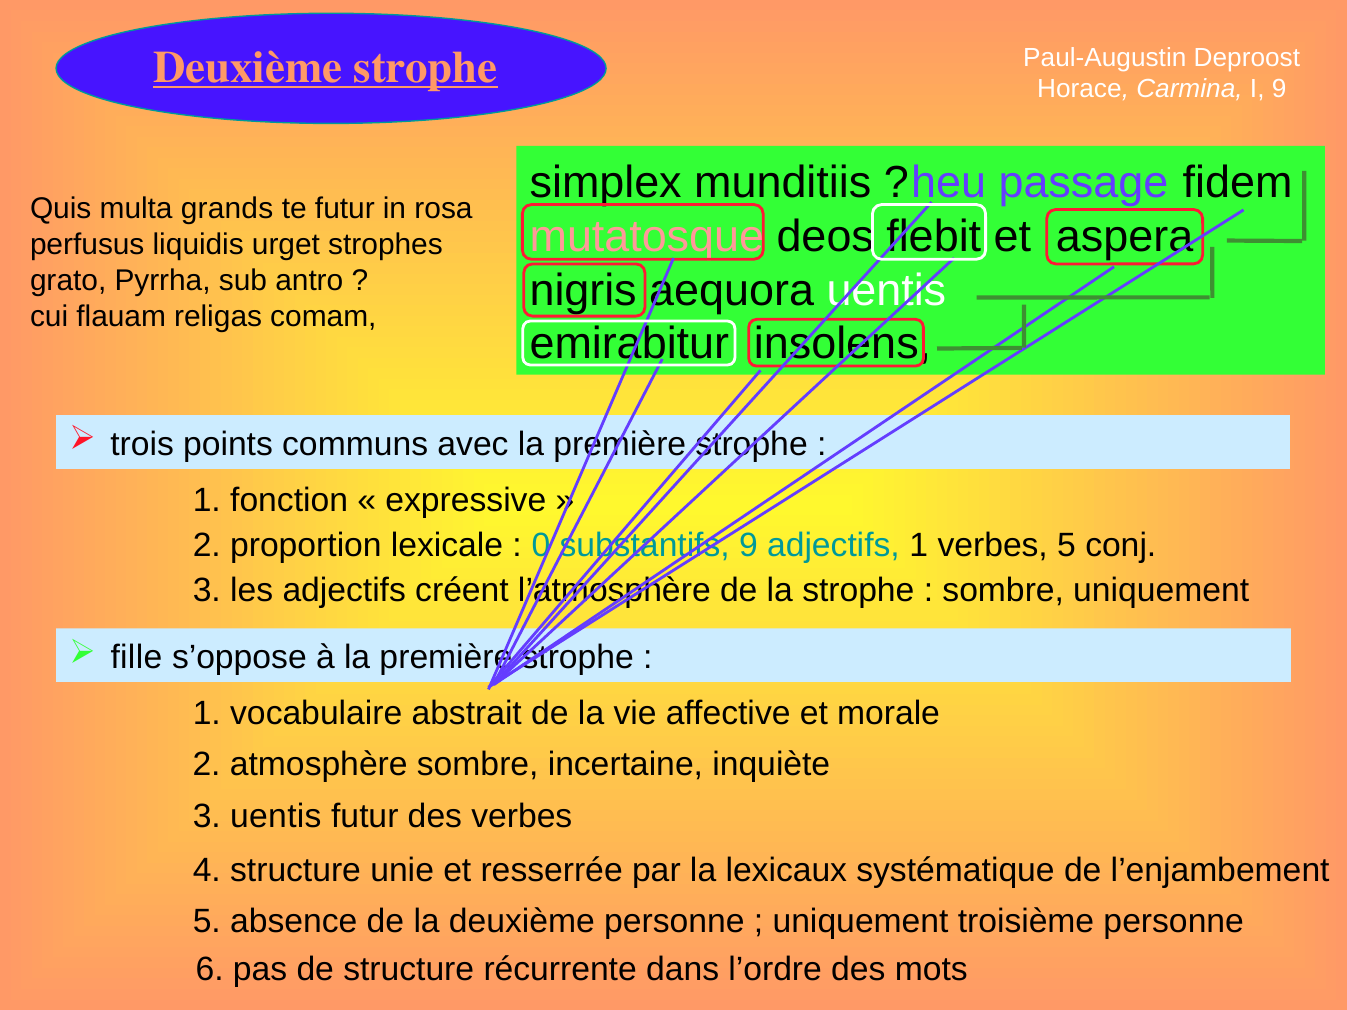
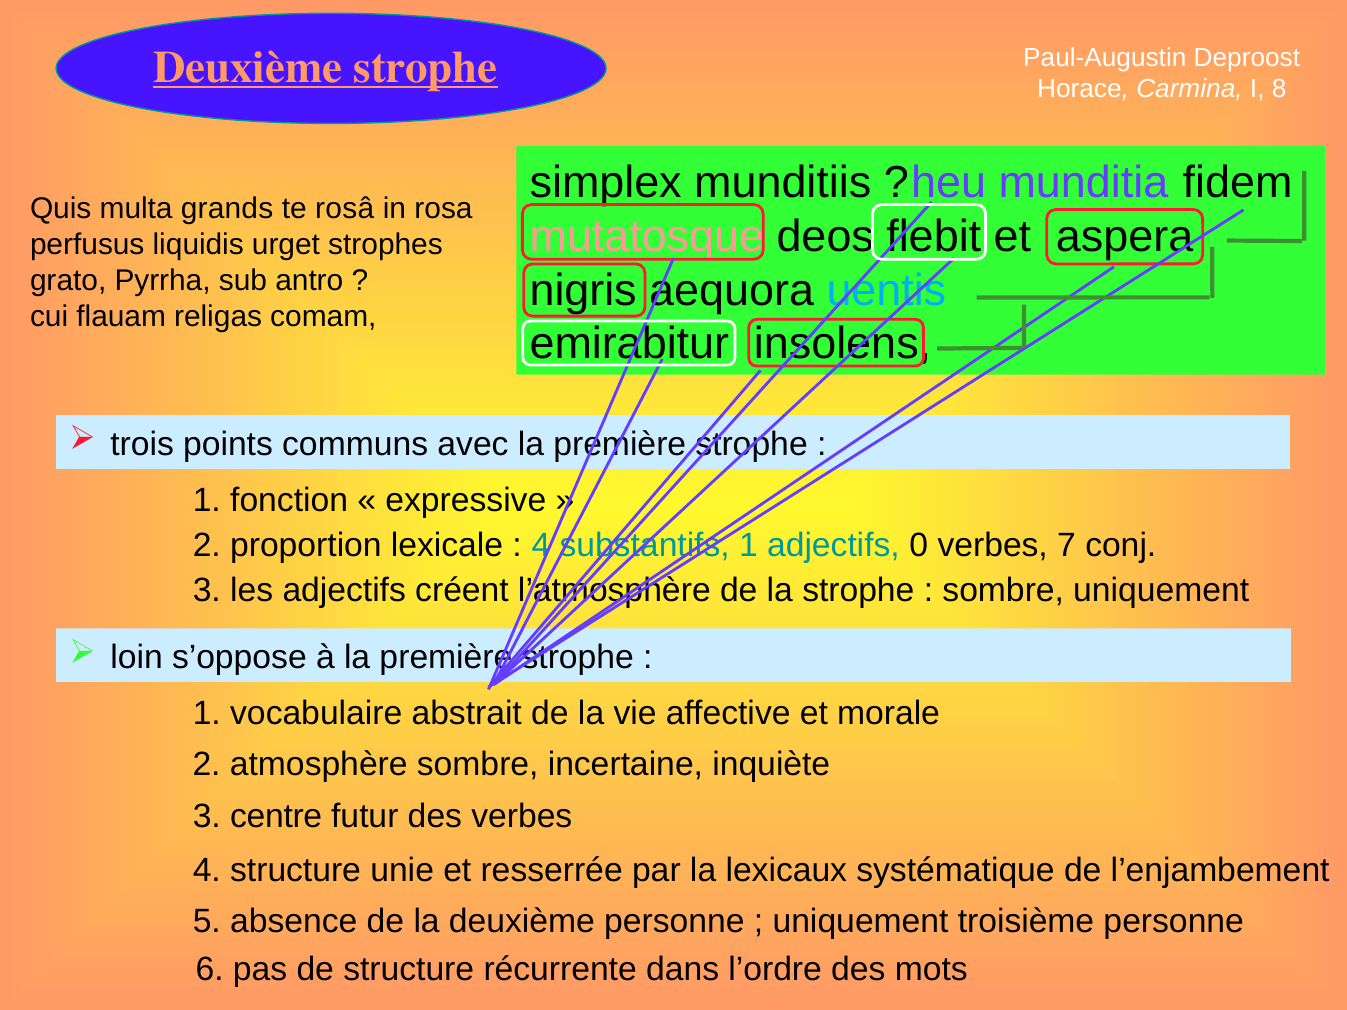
I 9: 9 -> 8 (1279, 89)
passage: passage -> munditia (1083, 183)
te futur: futur -> rosâ (345, 209)
uentis colour: white -> light blue (886, 290)
0: 0 -> 4 (541, 546)
substantifs 9: 9 -> 1 (748, 546)
adjectifs 1: 1 -> 0 (919, 546)
5: 5 -> 7 (1067, 546)
fille: fille -> loin (137, 658)
3 uentis: uentis -> centre (276, 817)
